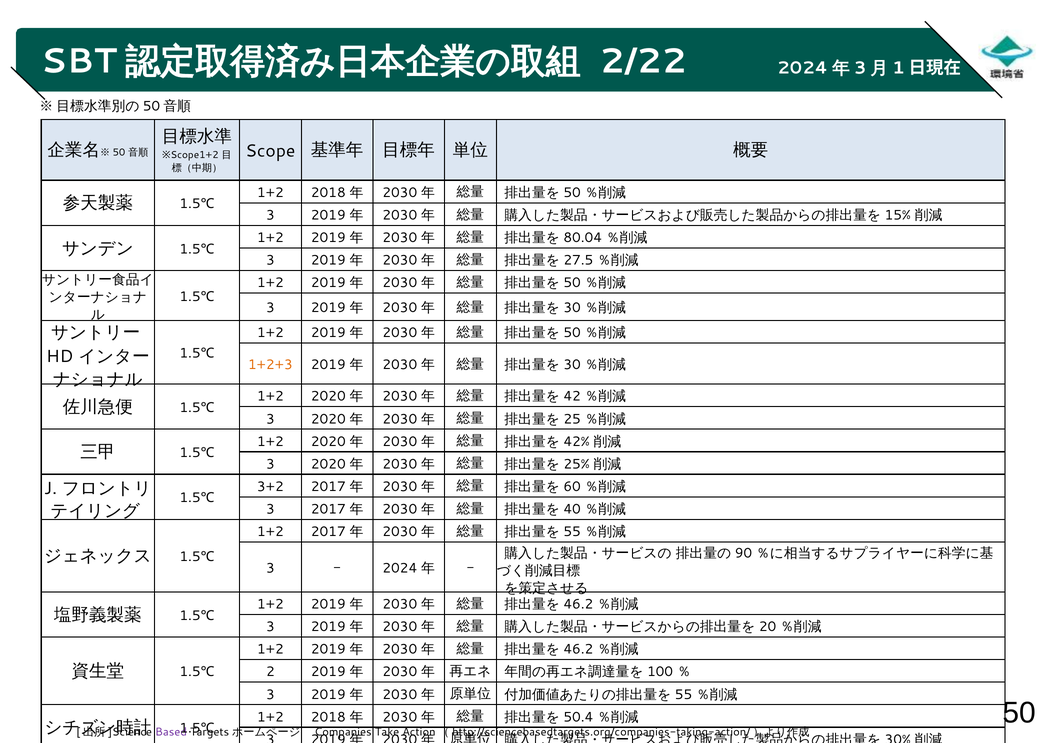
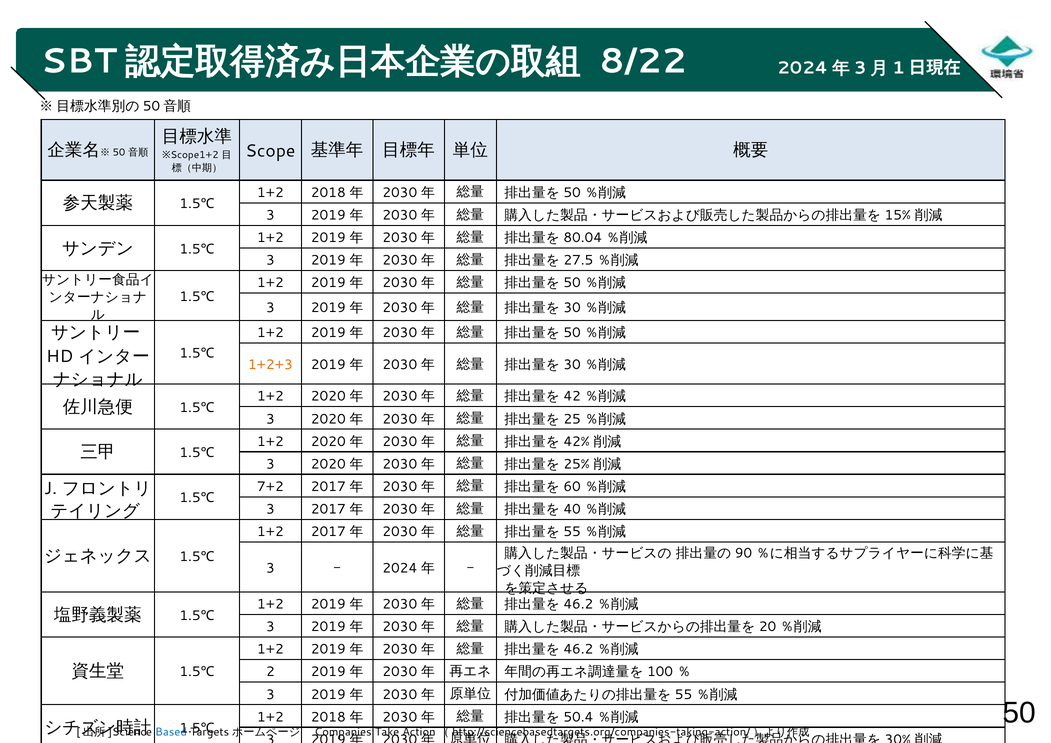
2/22: 2/22 -> 8/22 (643, 61)
3+2: 3+2 -> 7+2 (270, 487)
Based colour: purple -> blue (171, 732)
